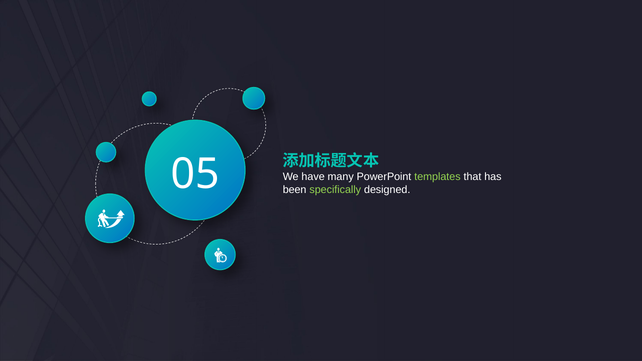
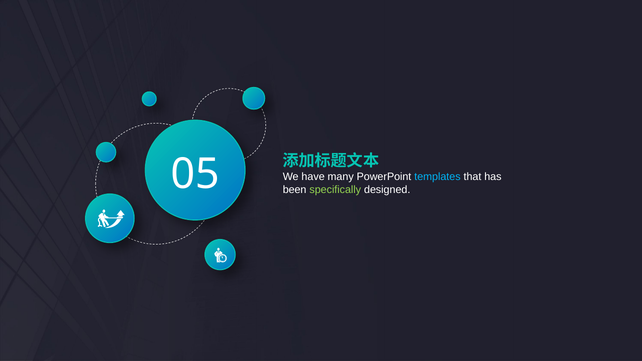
templates colour: light green -> light blue (437, 177)
